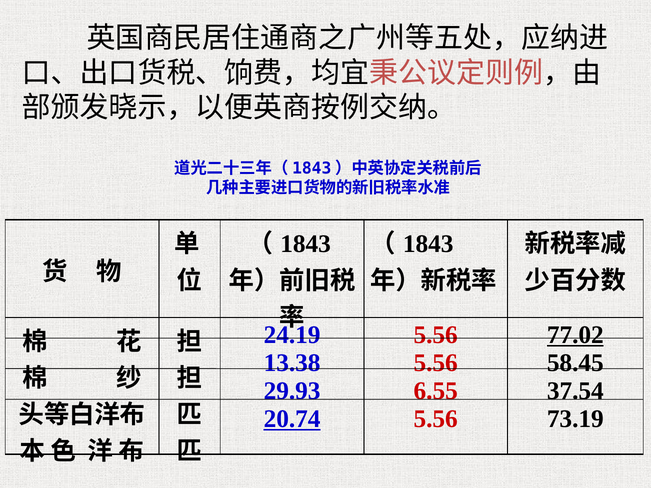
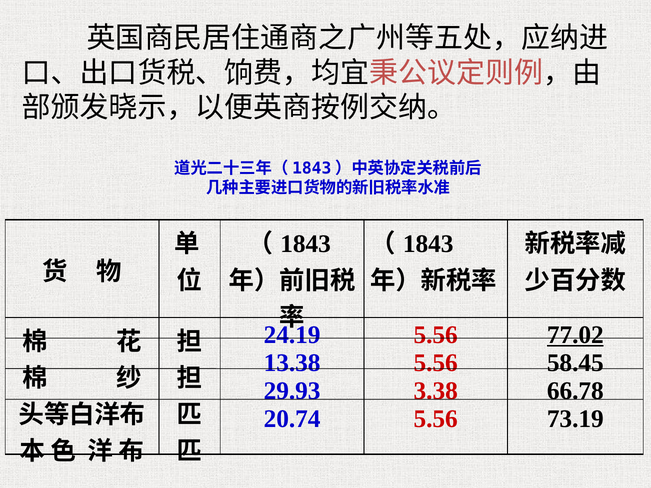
6.55: 6.55 -> 3.38 (436, 391)
37.54: 37.54 -> 66.78 (575, 391)
20.74 underline: present -> none (292, 419)
